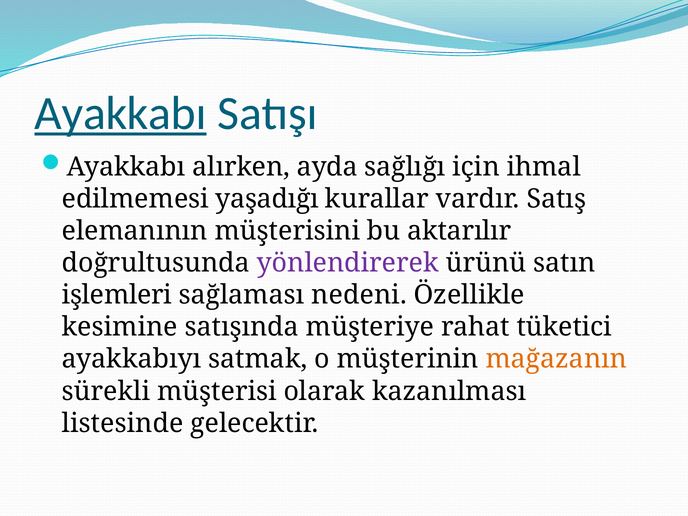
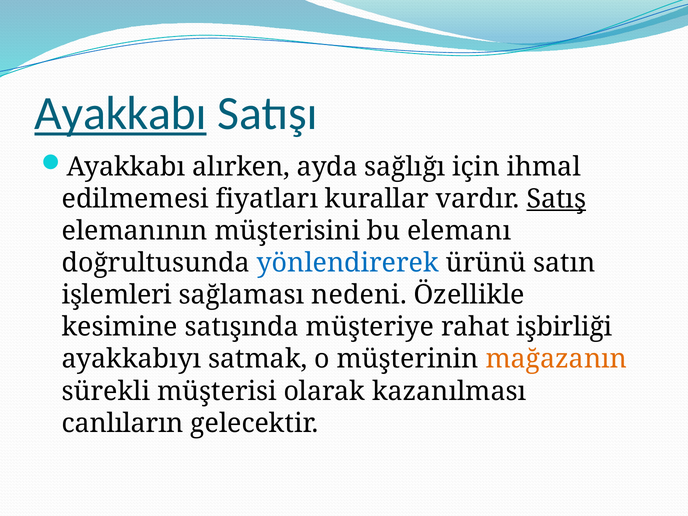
yaşadığı: yaşadığı -> fiyatları (267, 199)
Satış underline: none -> present (556, 199)
aktarılır: aktarılır -> elemanı (459, 231)
yönlendirerek colour: purple -> blue (348, 263)
tüketici: tüketici -> işbirliği (564, 327)
listesinde: listesinde -> canlıların (123, 423)
